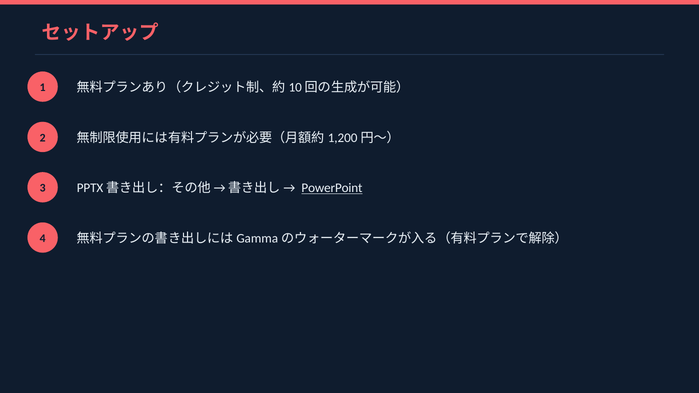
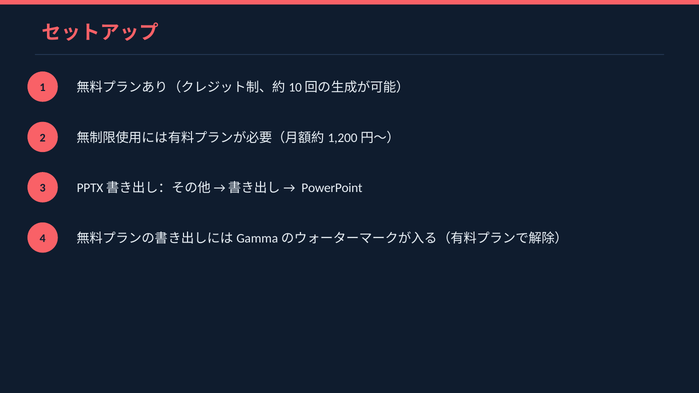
PowerPoint underline: present -> none (332, 188)
